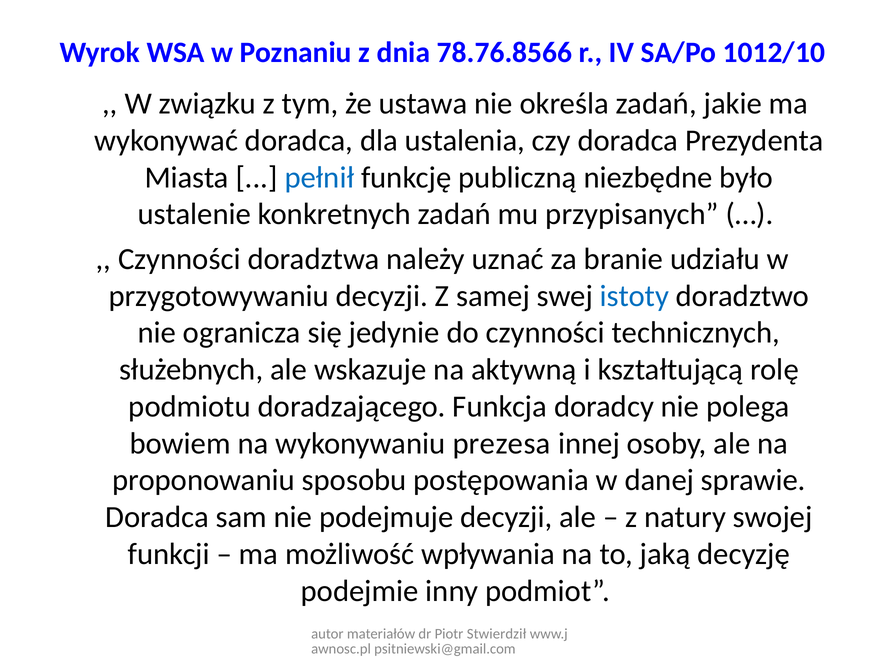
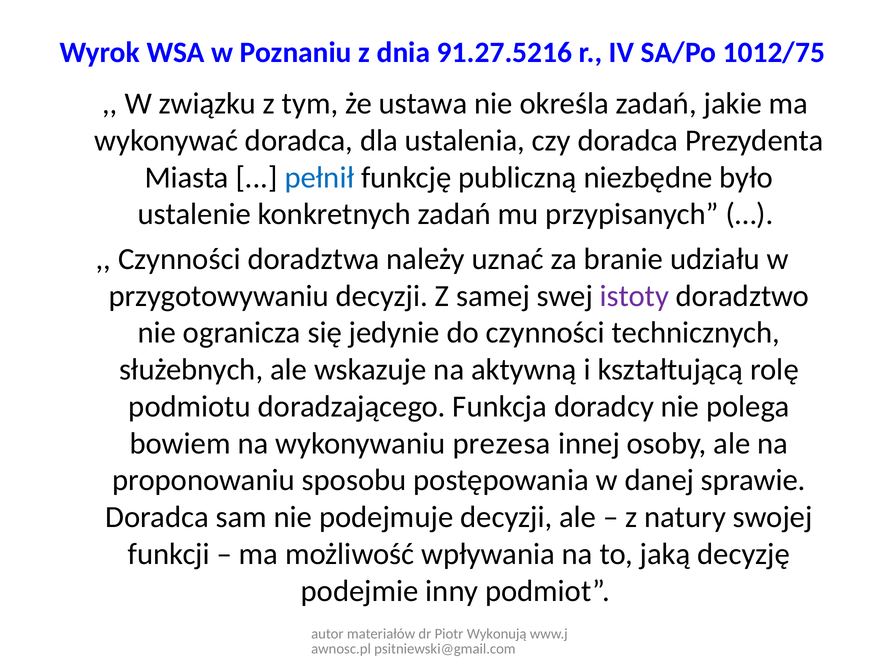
78.76.8566: 78.76.8566 -> 91.27.5216 (505, 52)
1012/10: 1012/10 -> 1012/75 (774, 52)
istoty colour: blue -> purple (634, 296)
Stwierdził: Stwierdził -> Wykonują (497, 634)
